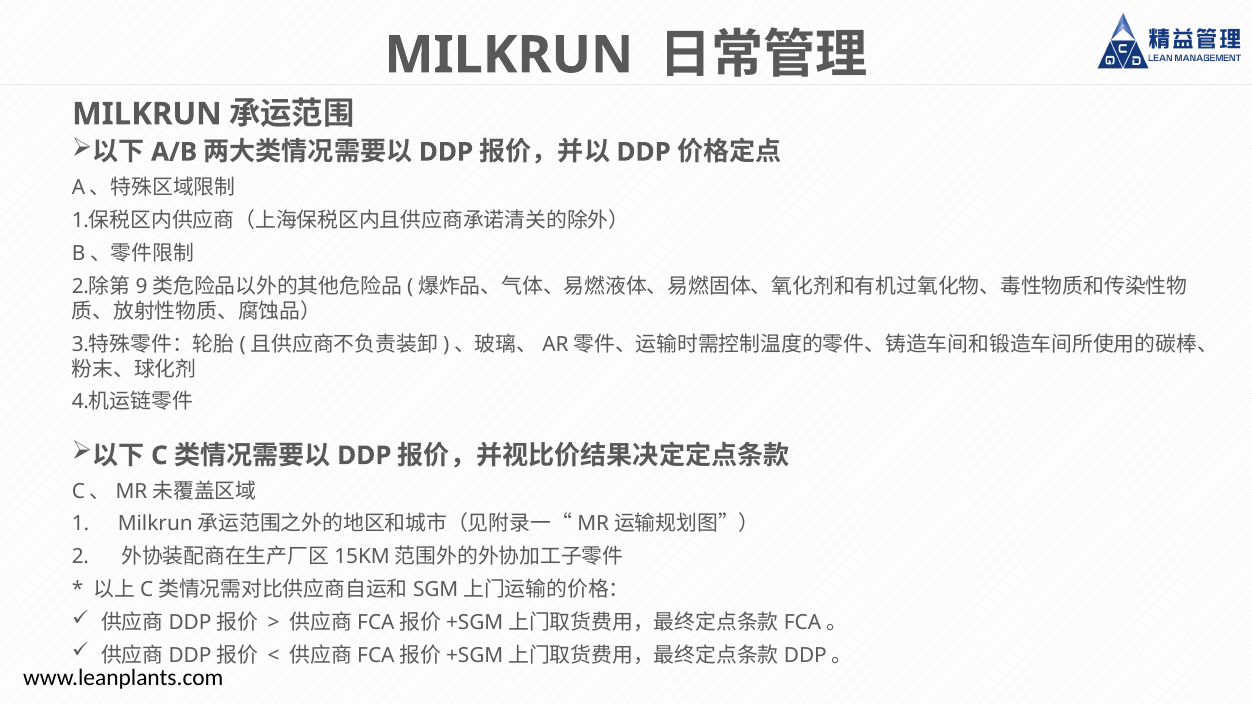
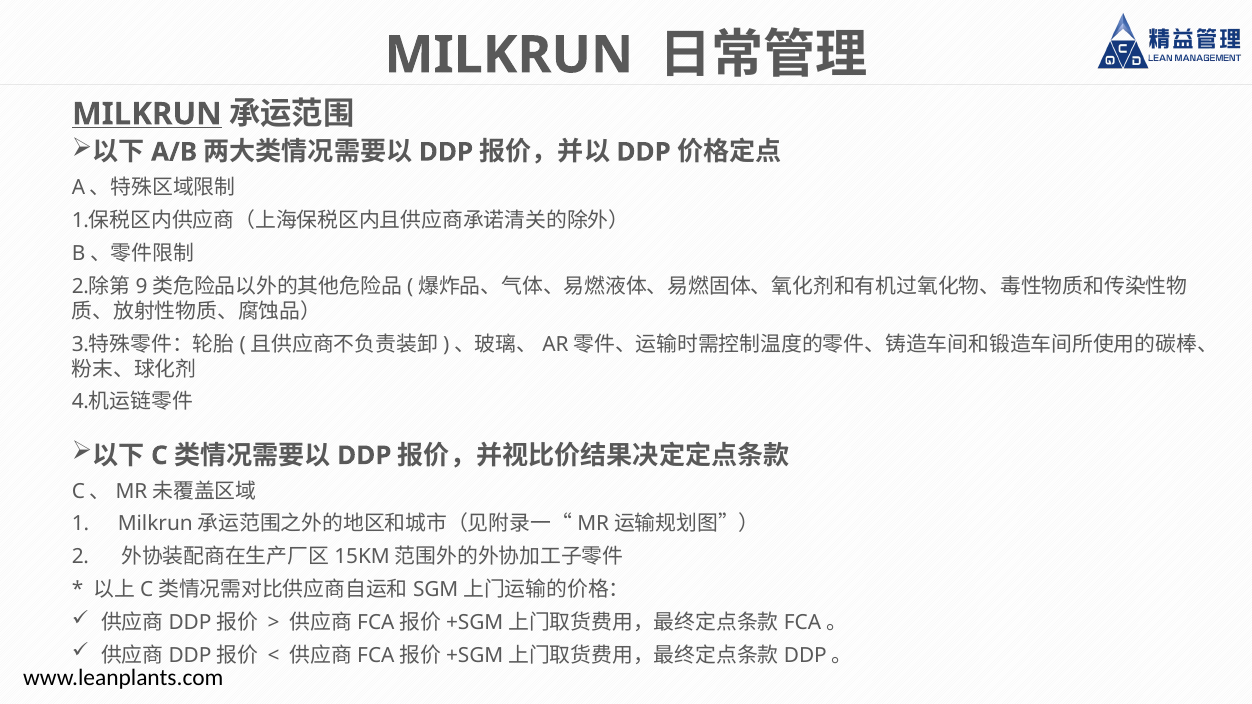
MILKRUN underline: none -> present (147, 114)
